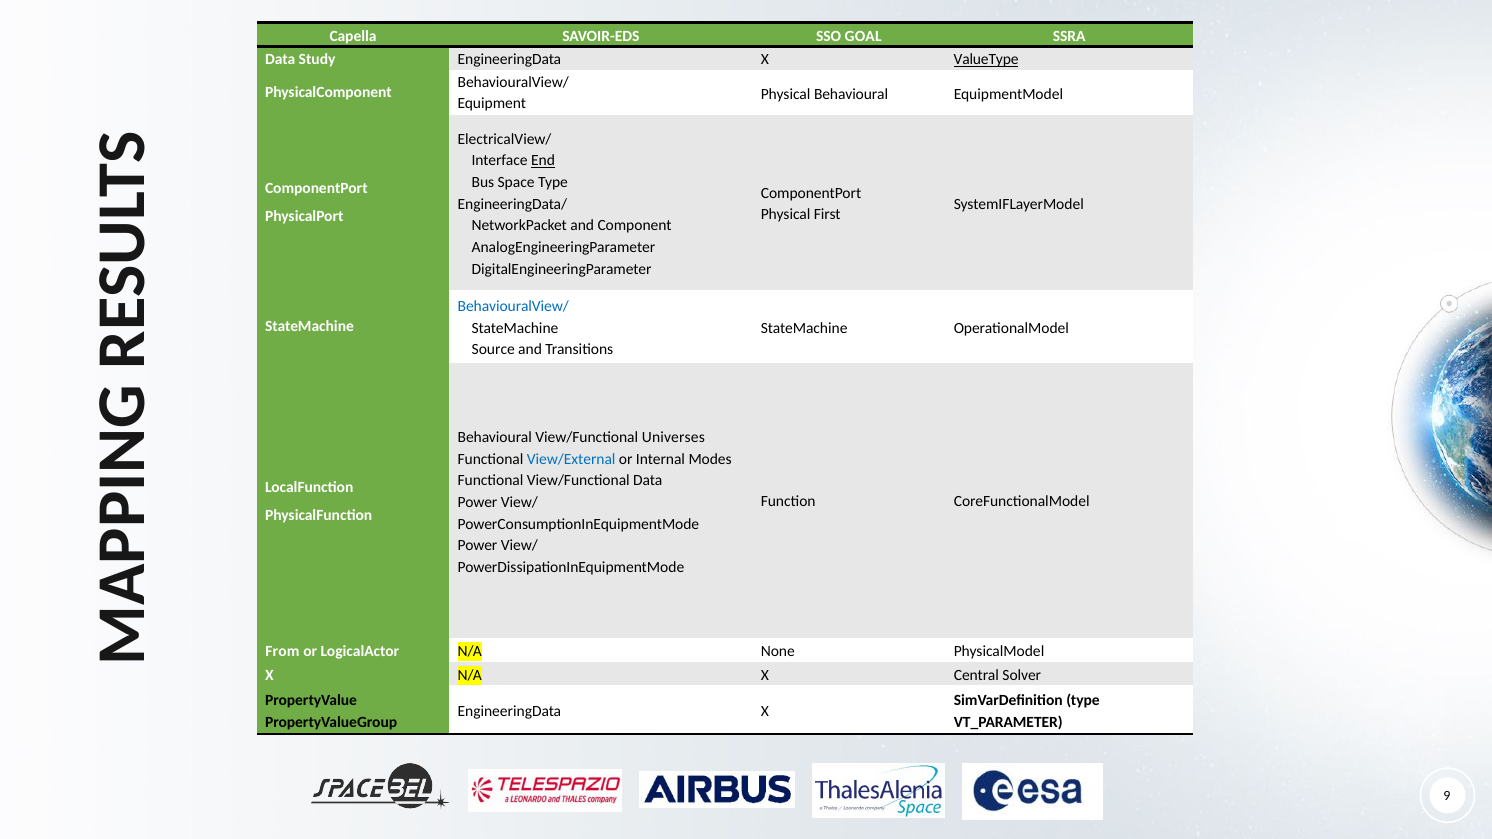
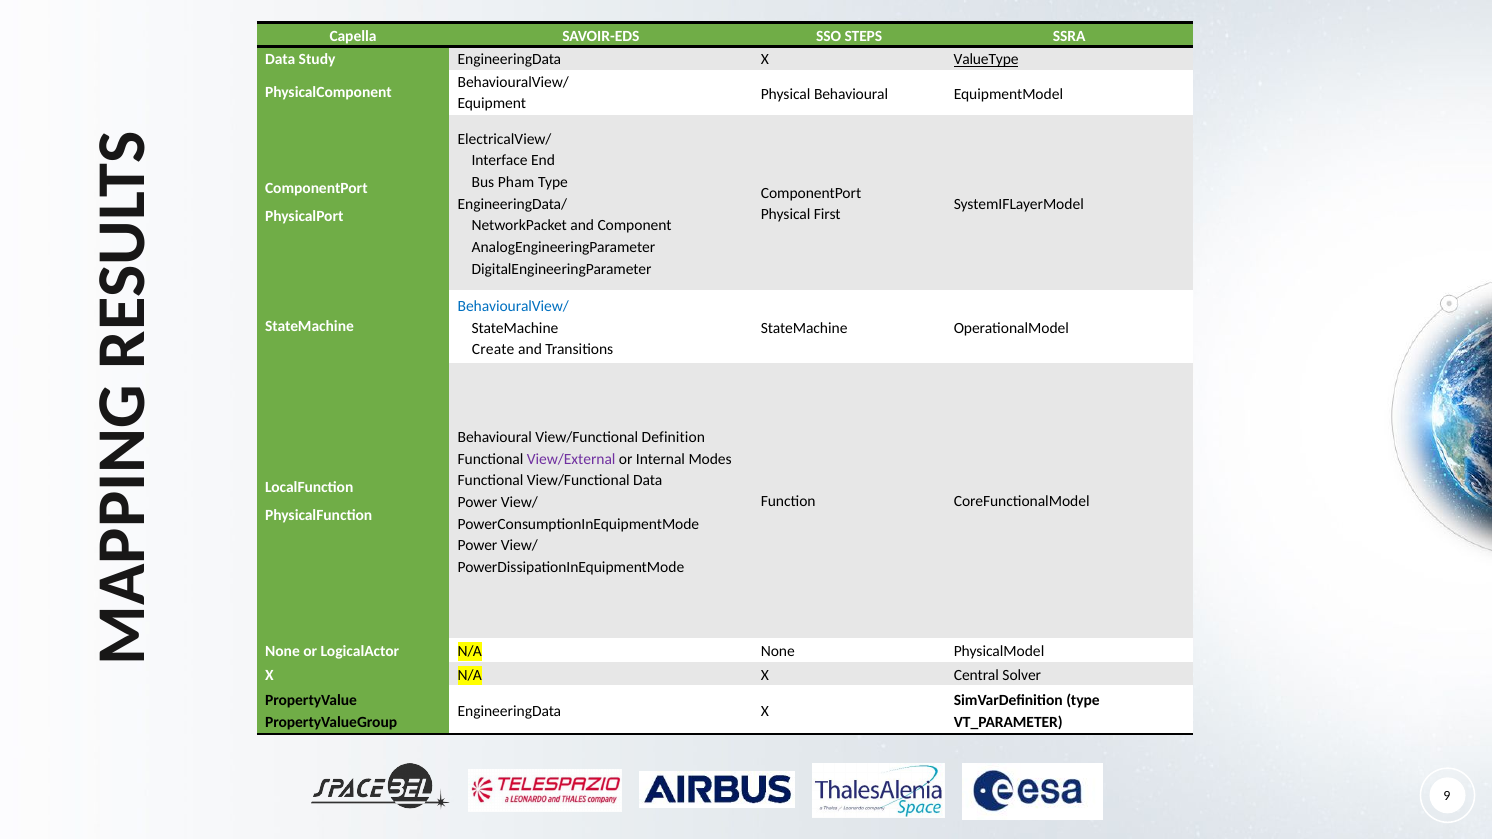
GOAL: GOAL -> STEPS (863, 36)
End underline: present -> none (543, 161)
Space: Space -> Pham (516, 182)
Source: Source -> Create (493, 350)
Universes: Universes -> Definition (673, 438)
View/External colour: blue -> purple (571, 459)
From: From -> None (283, 652)
